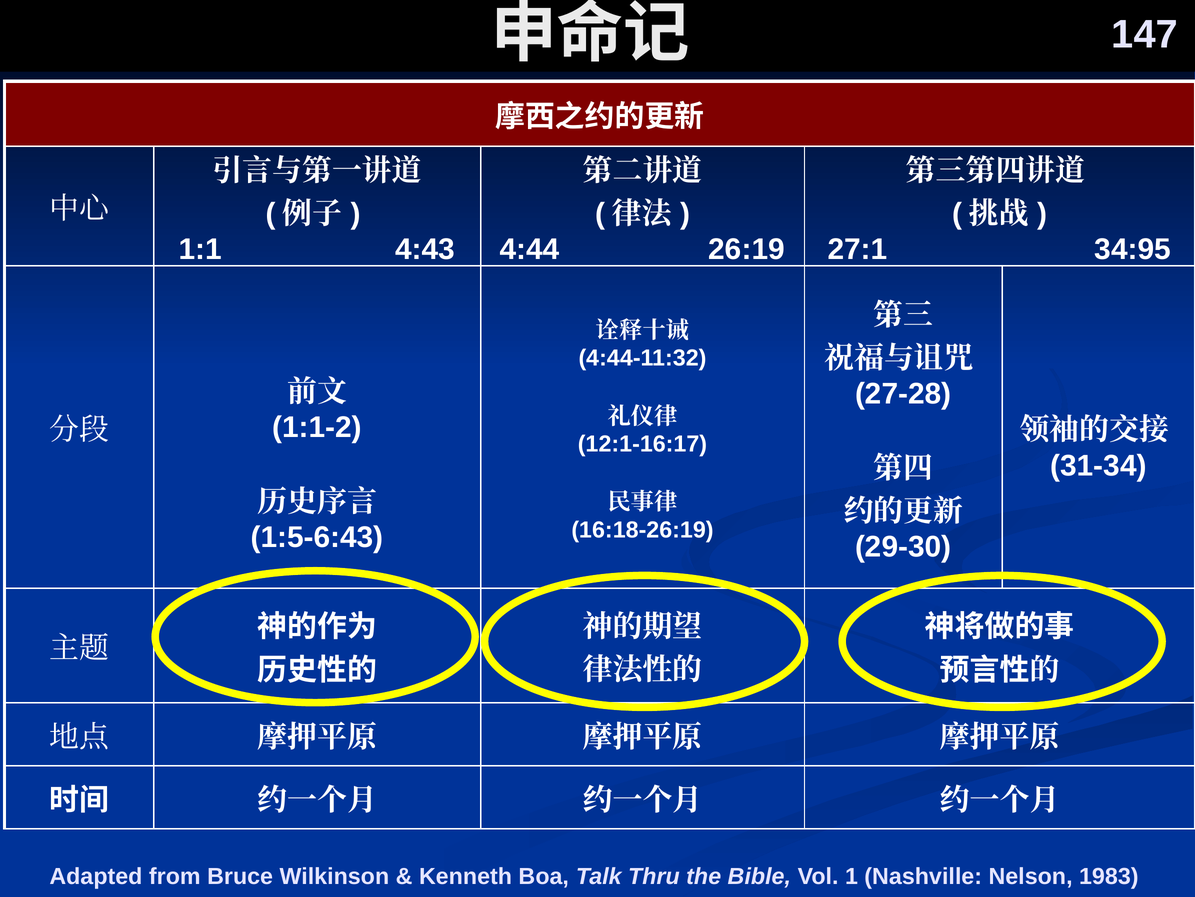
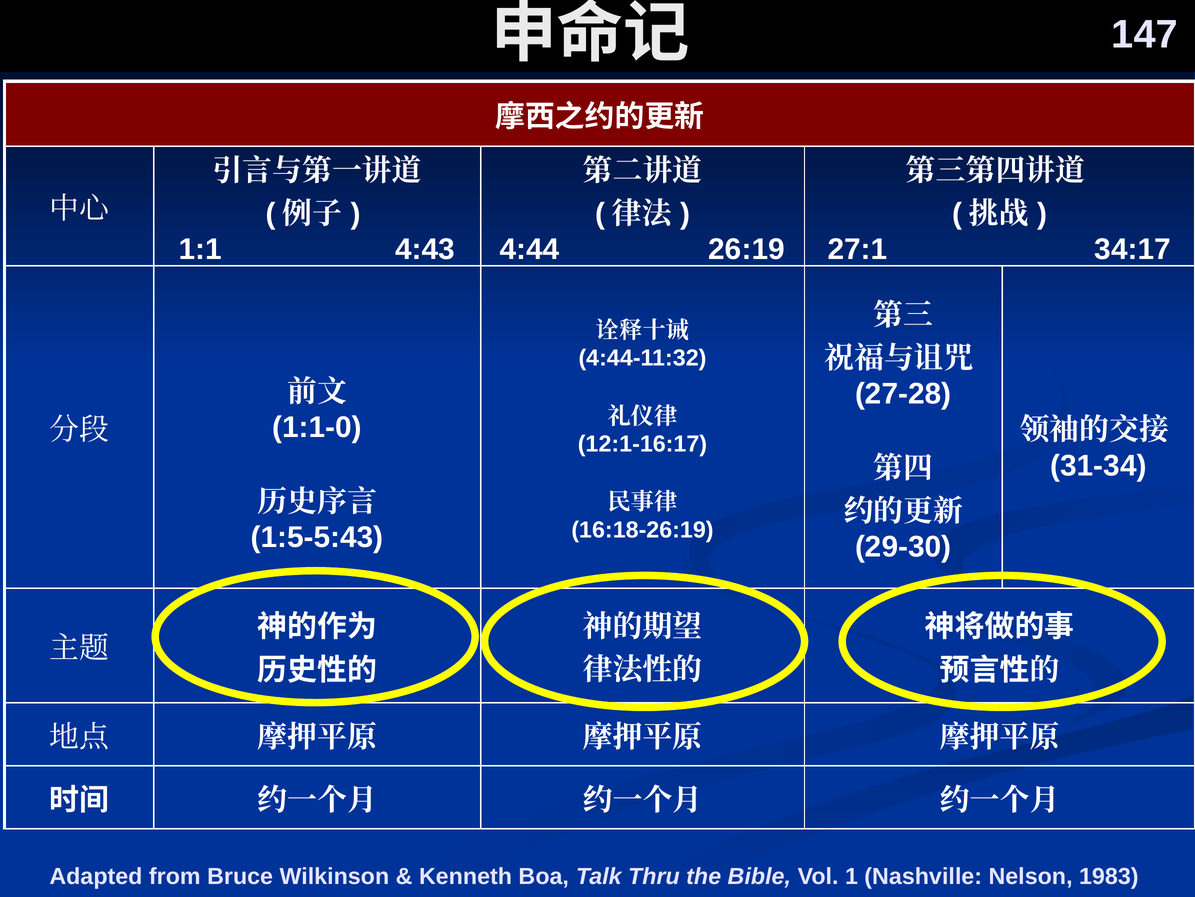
34:95: 34:95 -> 34:17 (1133, 249)
1:1-2: 1:1-2 -> 1:1-0 (317, 427)
1:5-6:43: 1:5-6:43 -> 1:5-5:43 (317, 537)
